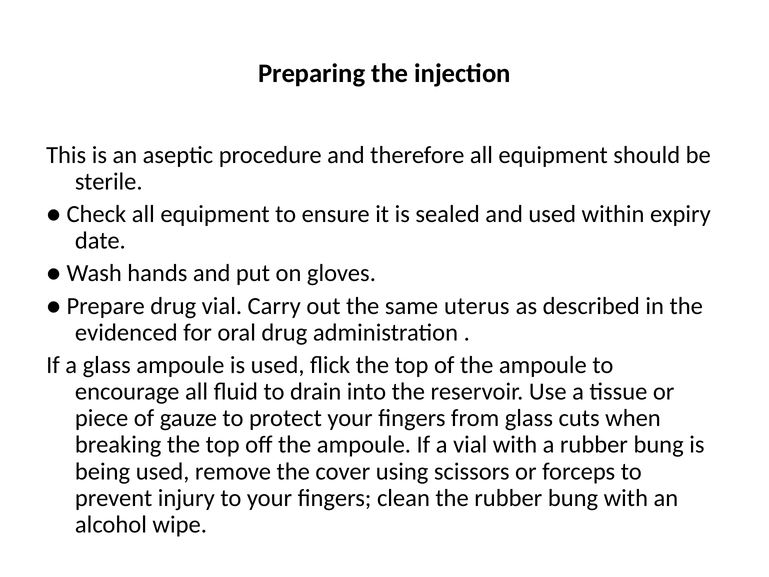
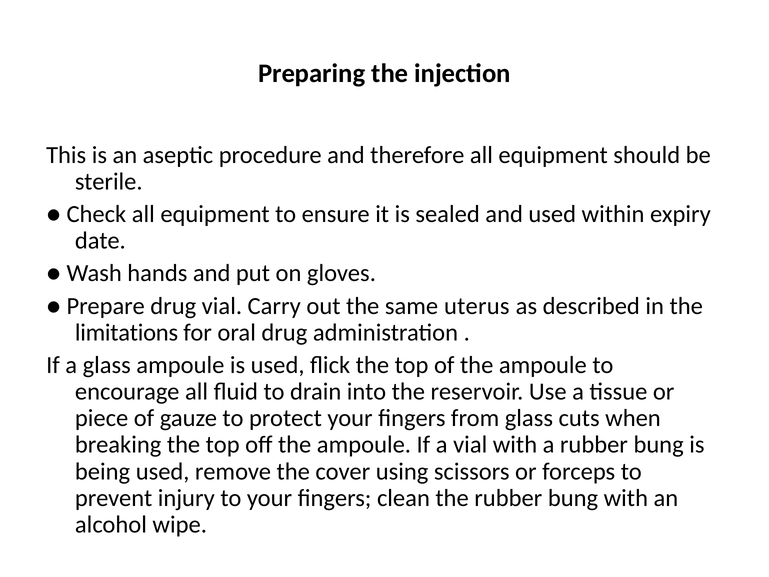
evidenced: evidenced -> limitations (127, 332)
